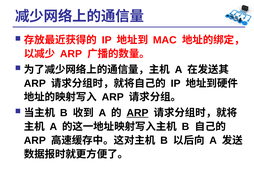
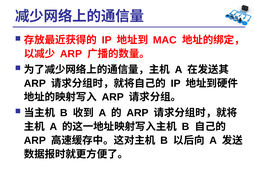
ARP underline: present -> none (137, 113)
